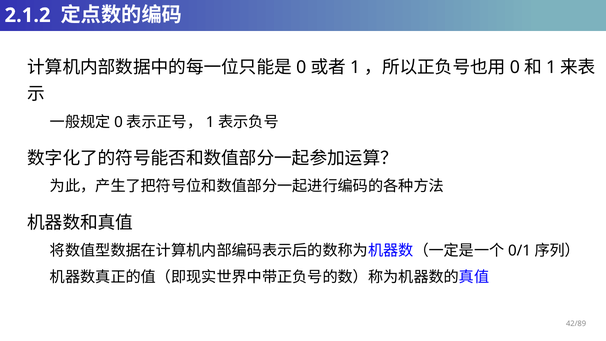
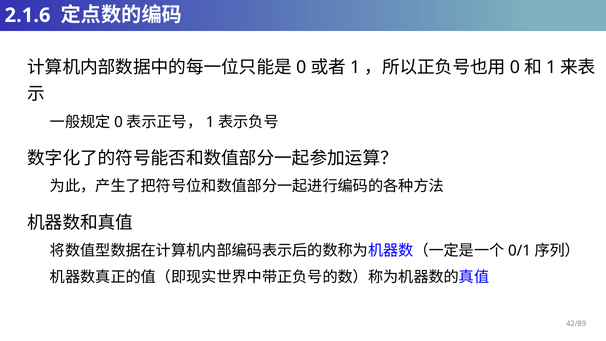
2.1.2: 2.1.2 -> 2.1.6 (28, 15)
